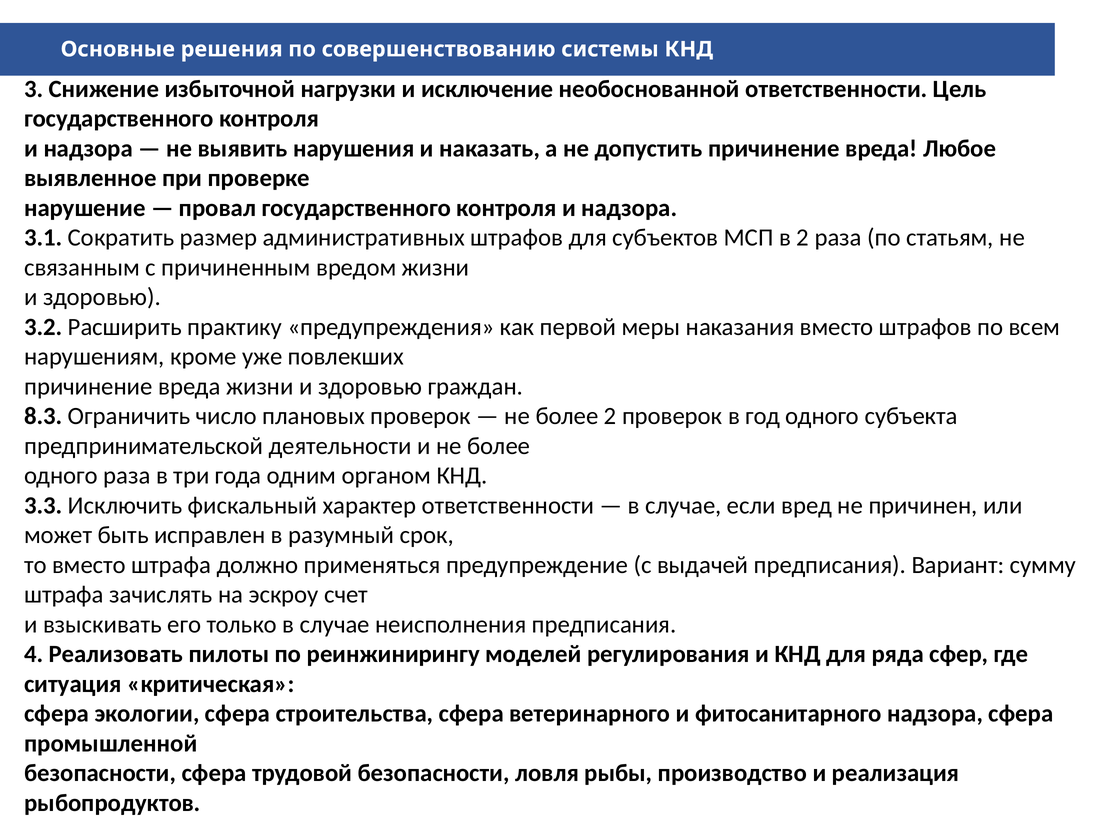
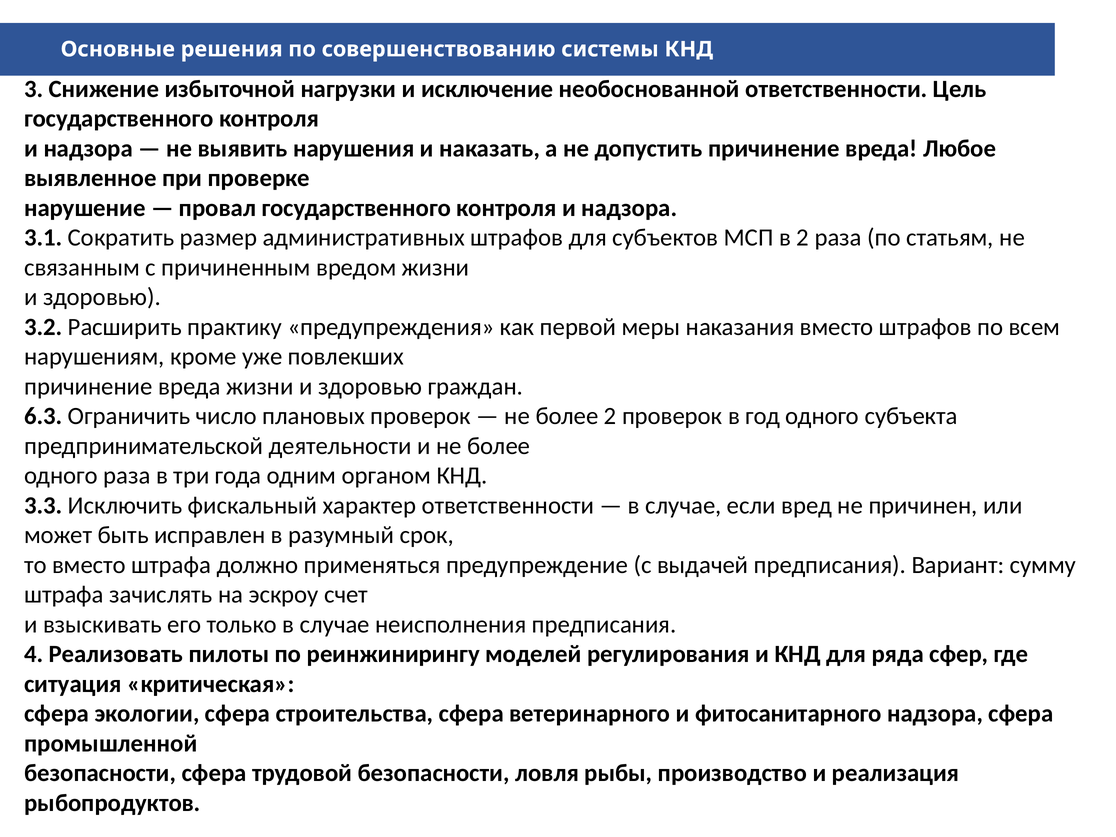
8.3: 8.3 -> 6.3 (43, 416)
